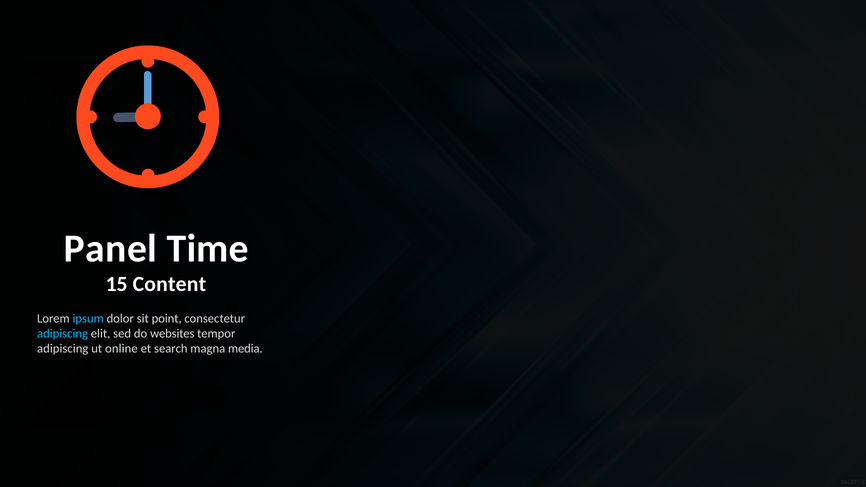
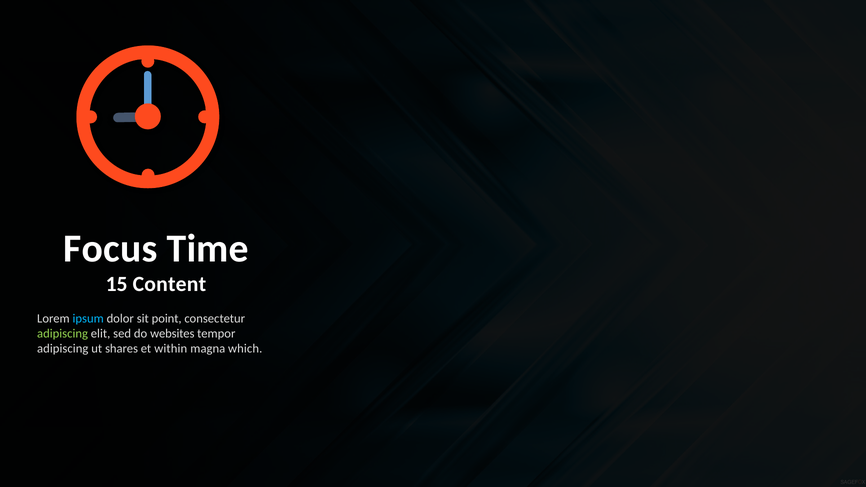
Panel: Panel -> Focus (111, 249)
adipiscing colour: light blue -> light green (63, 334)
online: online -> shares (122, 349)
search: search -> within (171, 349)
media: media -> which (245, 349)
